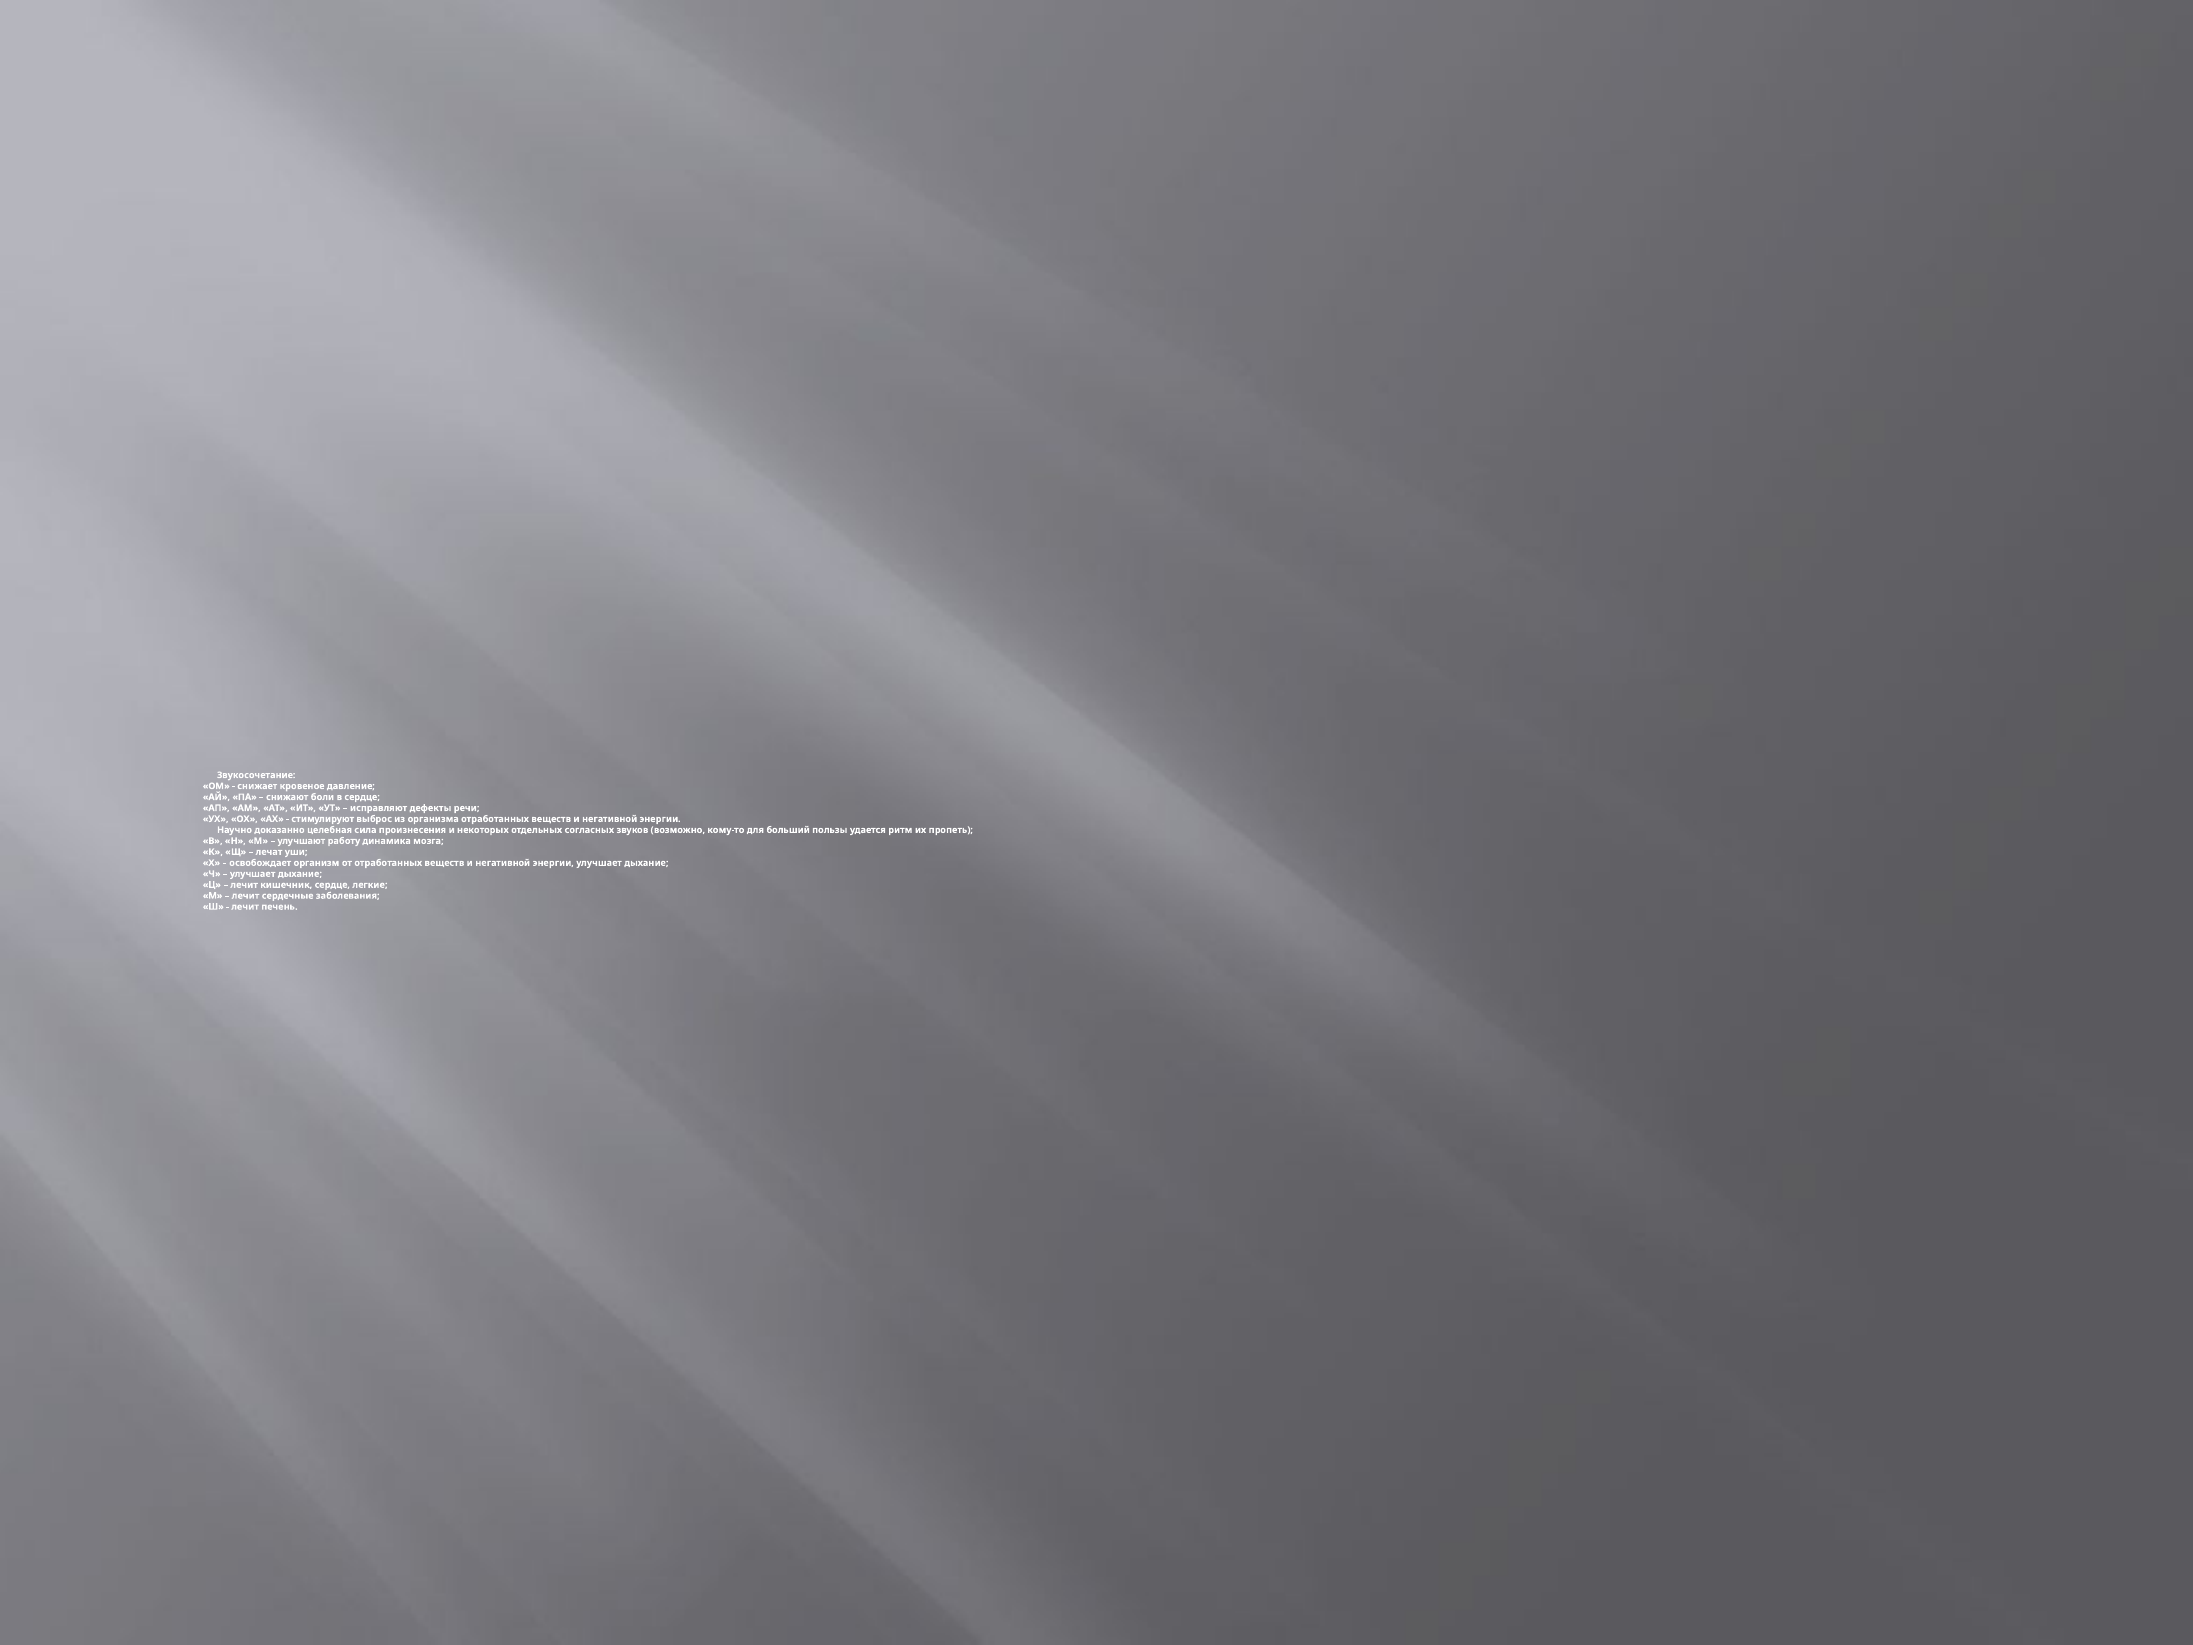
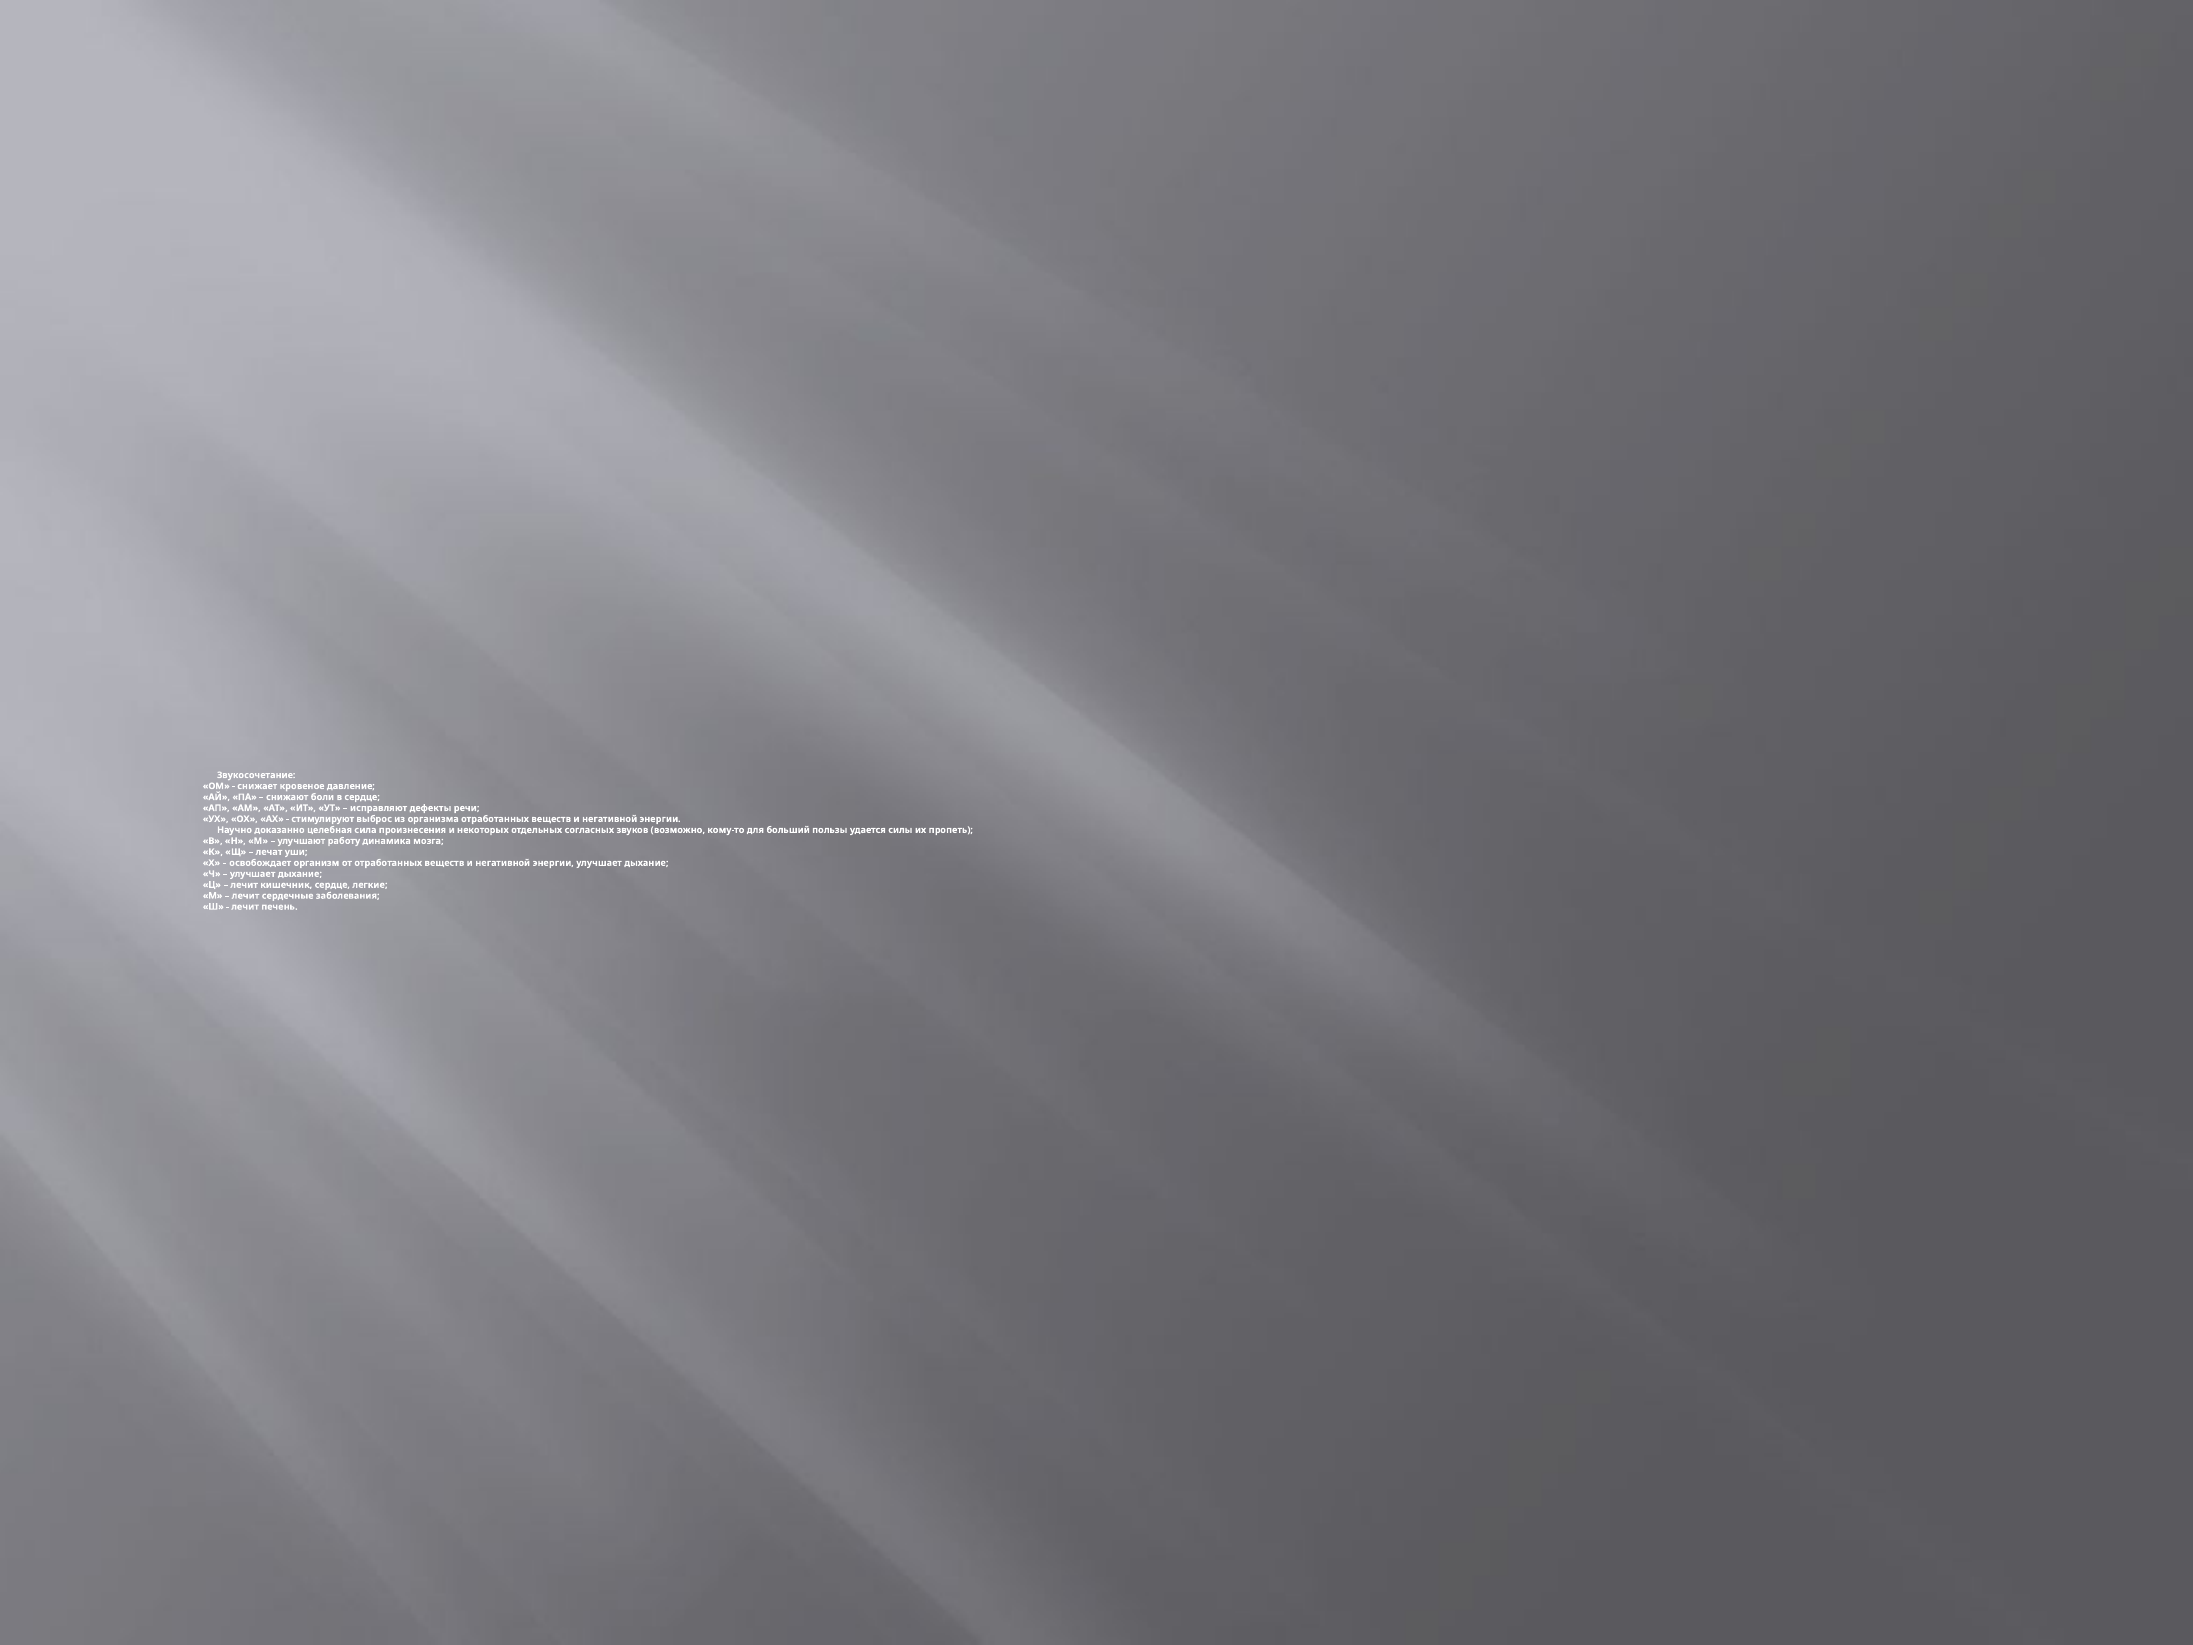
ритм: ритм -> силы (900, 830)
